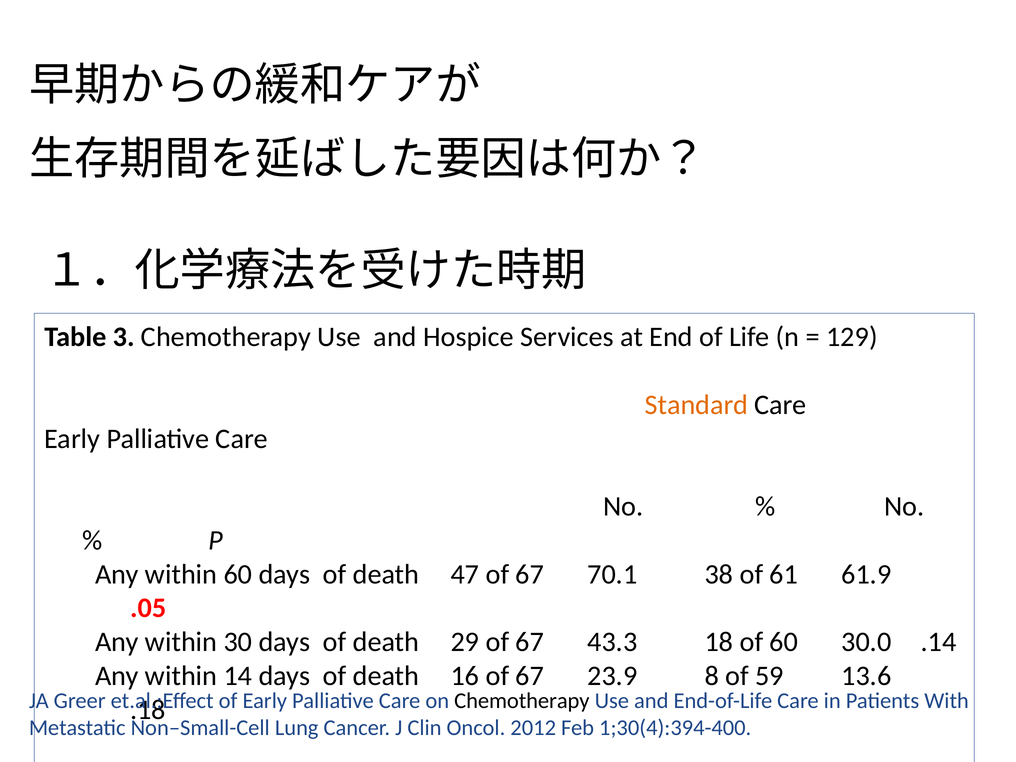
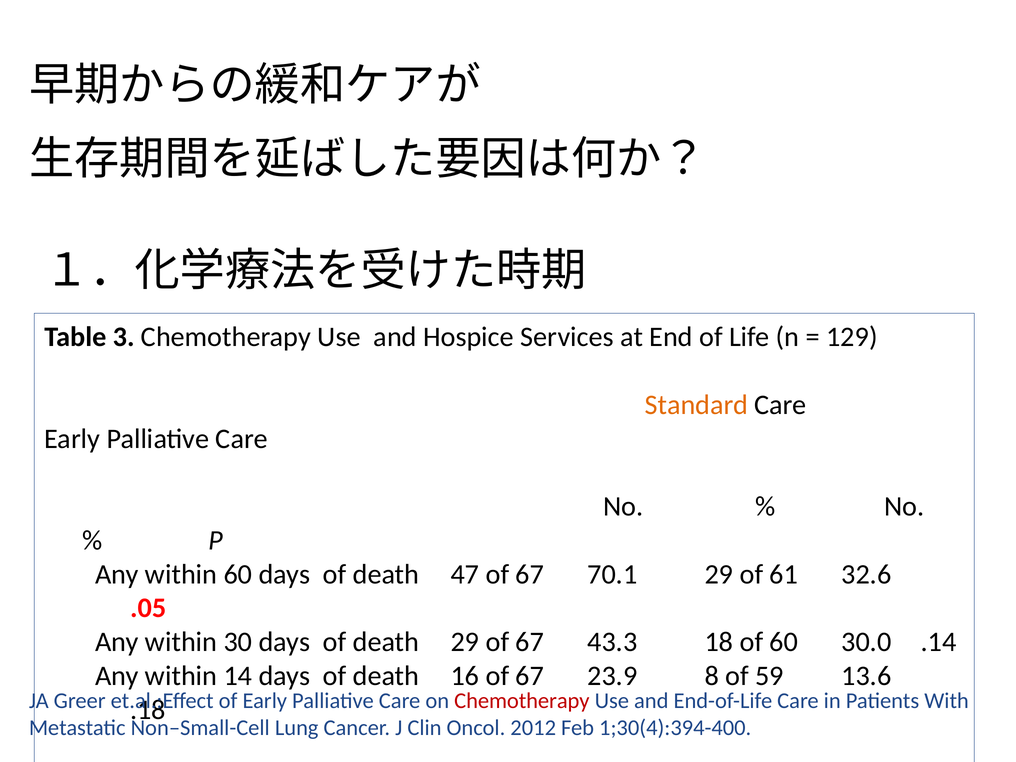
70.1 38: 38 -> 29 (719, 574)
61.9: 61.9 -> 32.6 (866, 574)
Chemotherapy colour: black -> red (522, 701)
